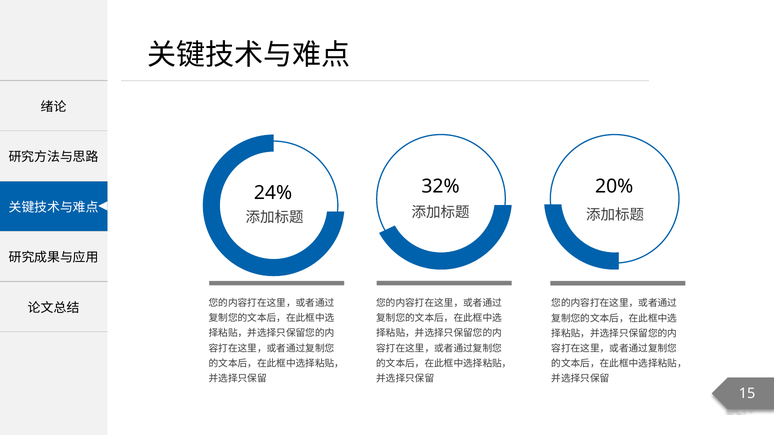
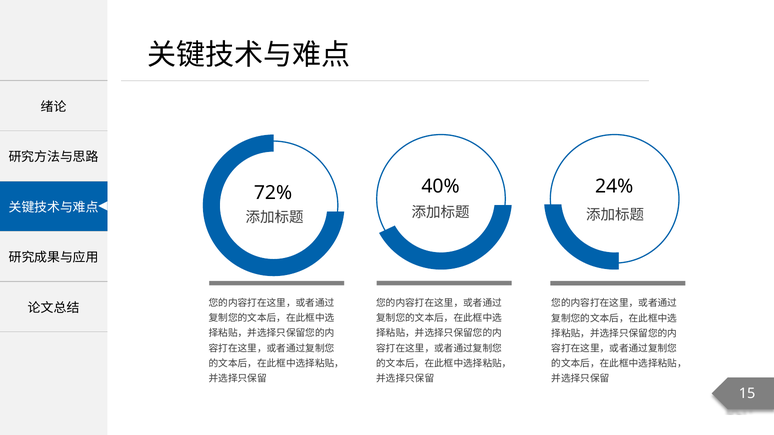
32%: 32% -> 40% (441, 186)
20%: 20% -> 24% (614, 186)
24%: 24% -> 72% (273, 193)
